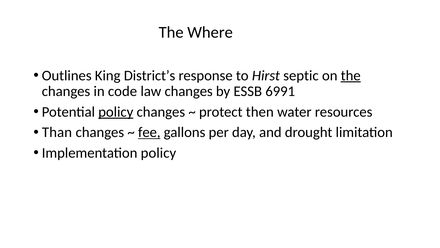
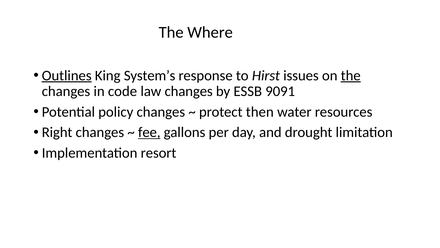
Outlines underline: none -> present (67, 75)
District’s: District’s -> System’s (150, 75)
septic: septic -> issues (301, 75)
6991: 6991 -> 9091 (280, 91)
policy underline: present -> none (116, 112)
Than: Than -> Right (57, 132)
Implementation policy: policy -> resort (159, 153)
